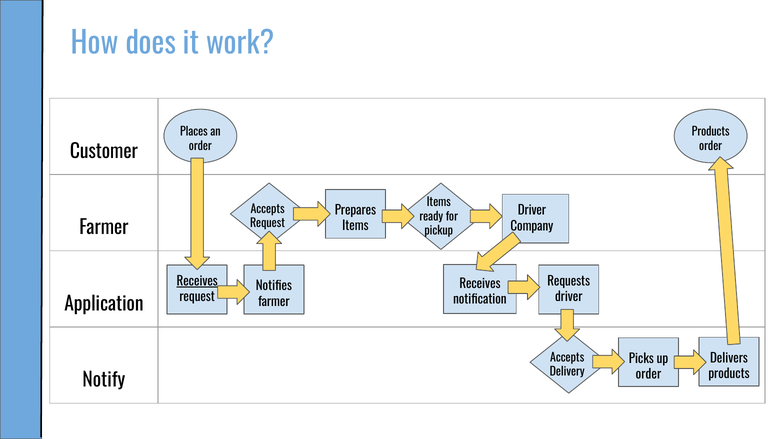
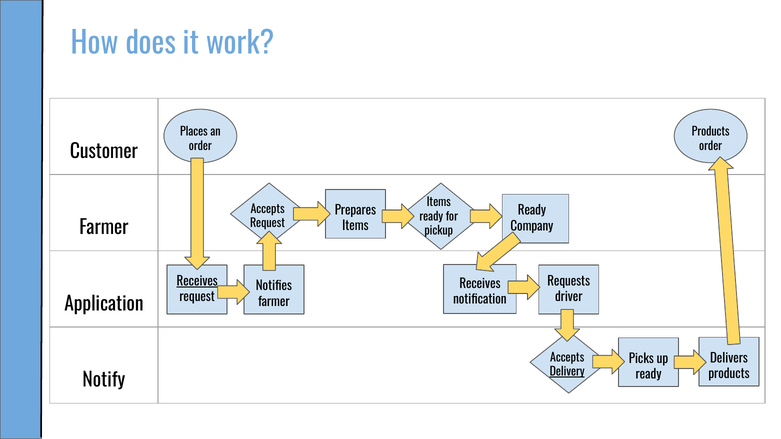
Driver: Driver -> Ready (532, 211)
Delivery underline: none -> present (567, 372)
order: order -> ready (648, 375)
